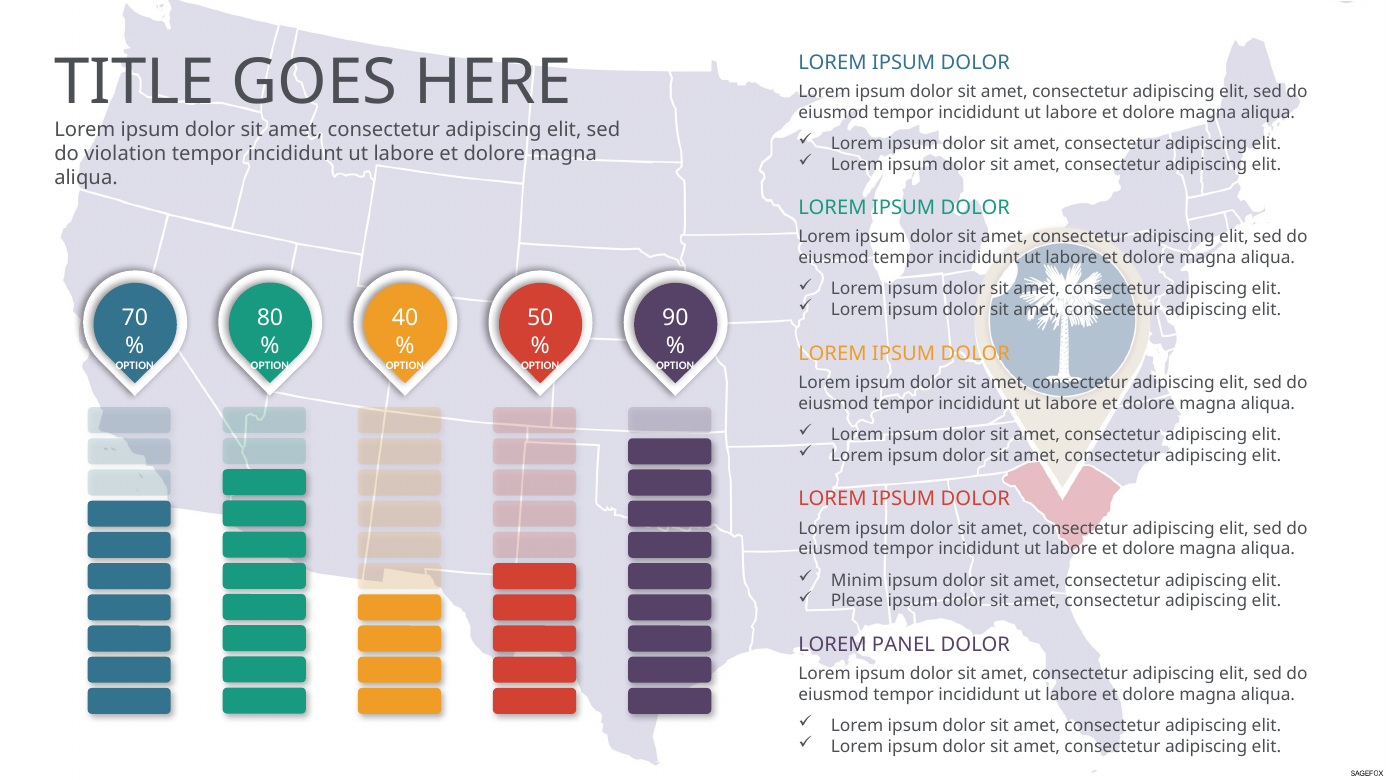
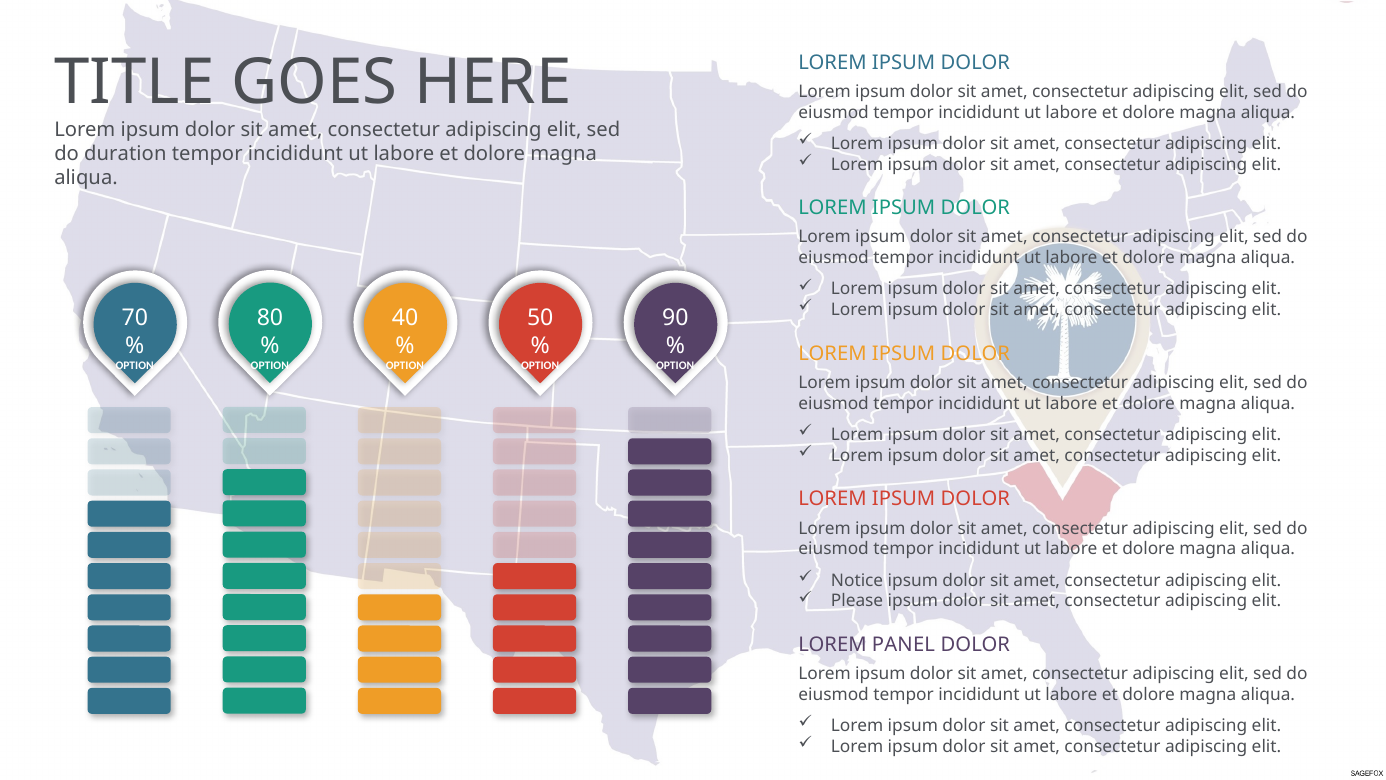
violation: violation -> duration (125, 154)
Minim: Minim -> Notice (857, 580)
